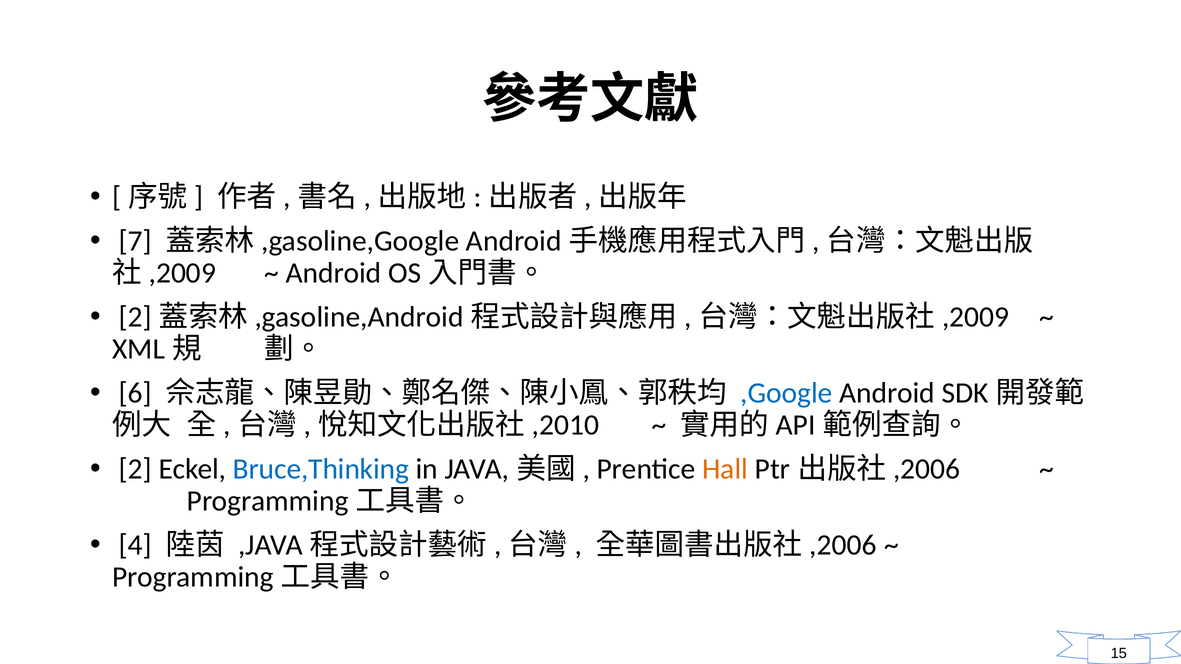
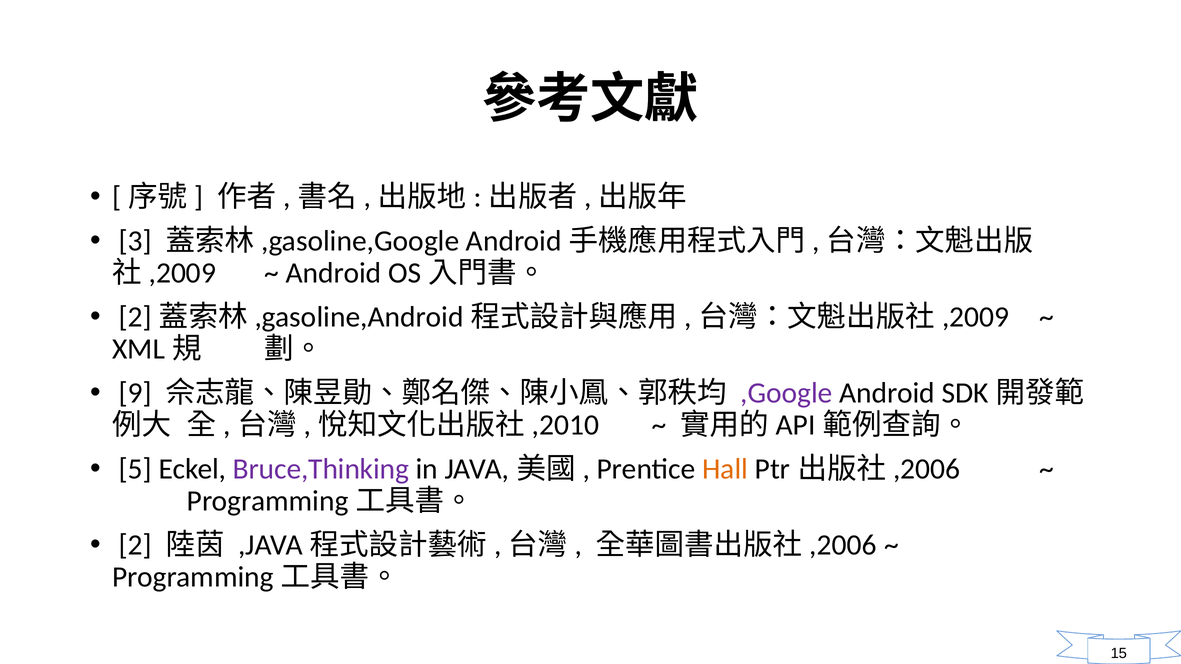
7: 7 -> 3 (135, 241)
6: 6 -> 9 (135, 393)
,Google colour: blue -> purple (786, 393)
2: 2 -> 5 (135, 469)
Bruce,Thinking colour: blue -> purple (321, 469)
4: 4 -> 2 (135, 545)
